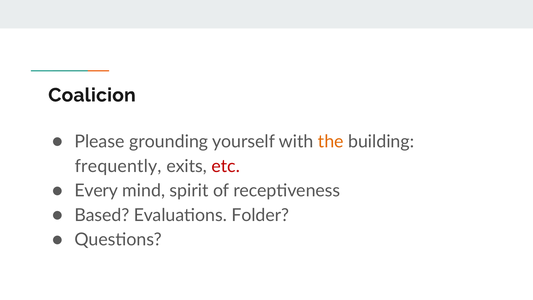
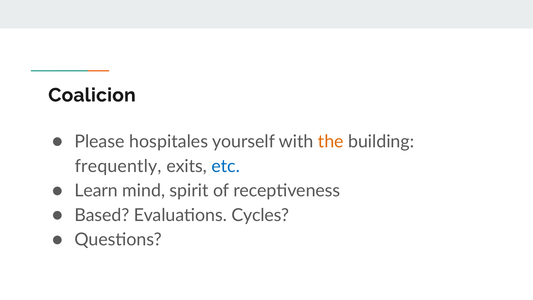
grounding: grounding -> hospitales (169, 142)
etc colour: red -> blue (226, 166)
Every: Every -> Learn (96, 191)
Folder: Folder -> Cycles (260, 215)
